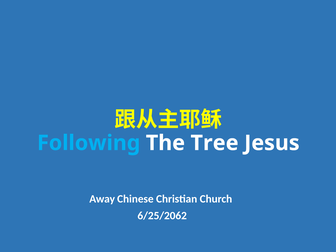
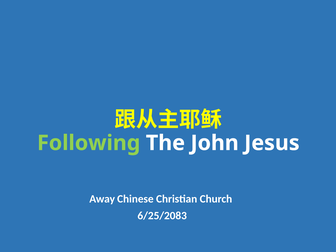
Following colour: light blue -> light green (89, 143)
Tree: Tree -> John (215, 143)
6/25/2062: 6/25/2062 -> 6/25/2083 (162, 216)
